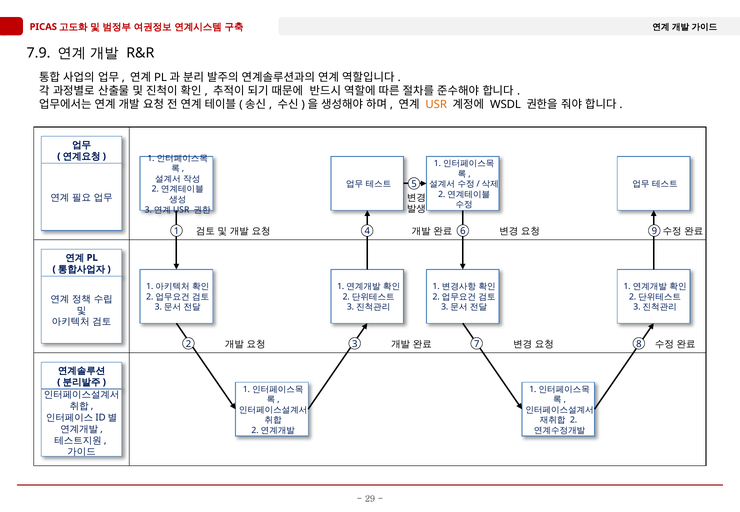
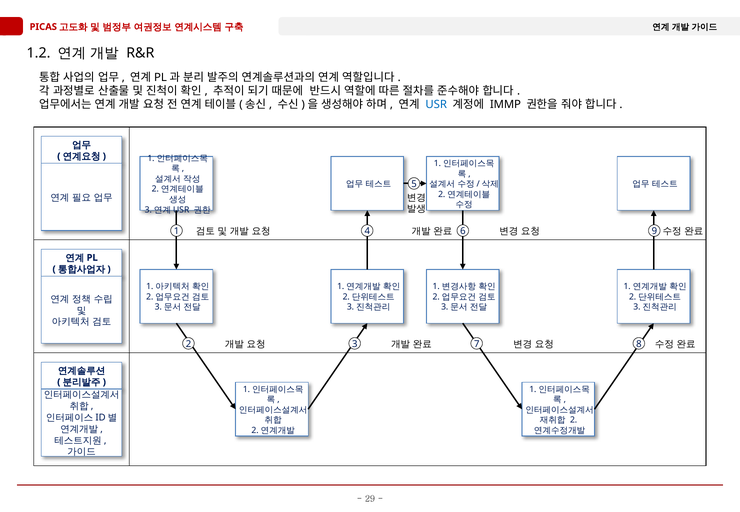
7.9: 7.9 -> 1.2 (39, 53)
USR colour: orange -> blue (436, 105)
WSDL: WSDL -> IMMP (505, 105)
